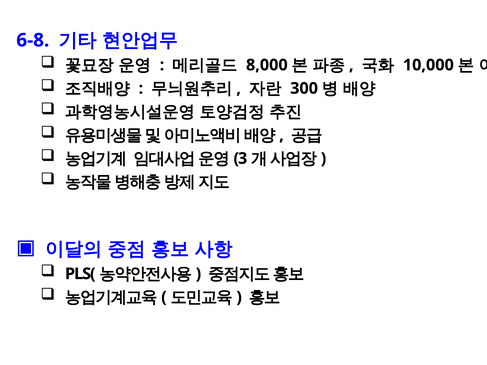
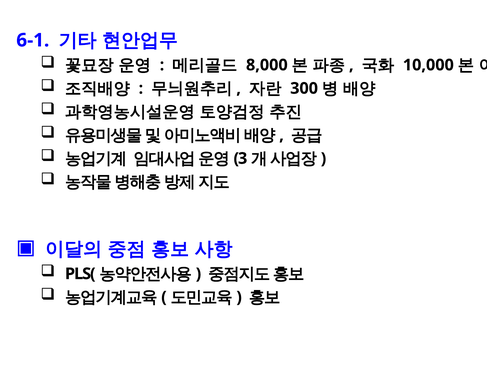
6-8: 6-8 -> 6-1 (33, 40)
